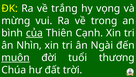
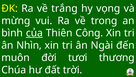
Cạnh: Cạnh -> Công (89, 33)
muôn underline: present -> none (16, 57)
tuổi: tuổi -> tươi (78, 57)
